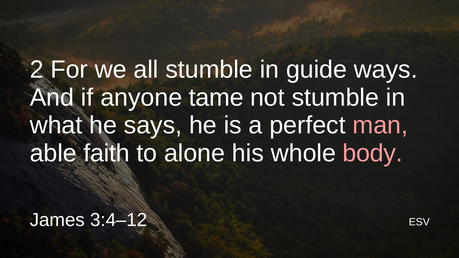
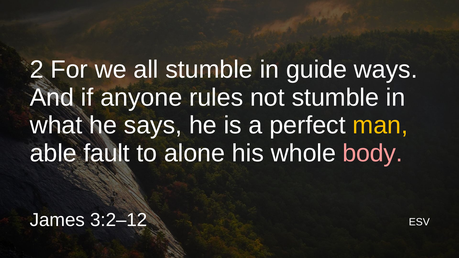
tame: tame -> rules (216, 98)
man colour: pink -> yellow (380, 126)
faith: faith -> fault (107, 153)
3:4–12: 3:4–12 -> 3:2–12 (119, 220)
